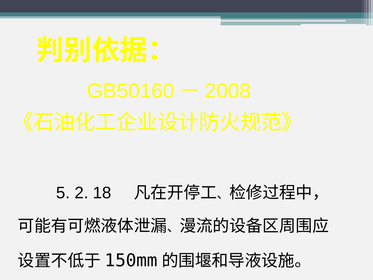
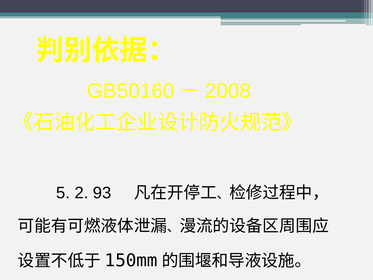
18: 18 -> 93 (102, 193)
